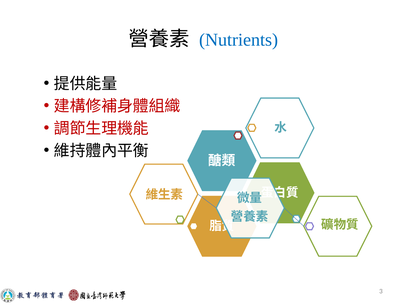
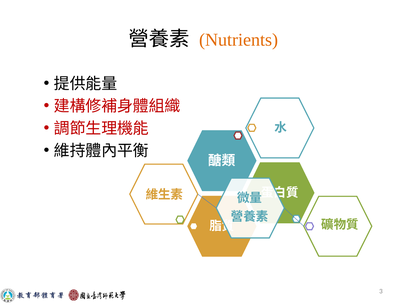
Nutrients colour: blue -> orange (239, 40)
